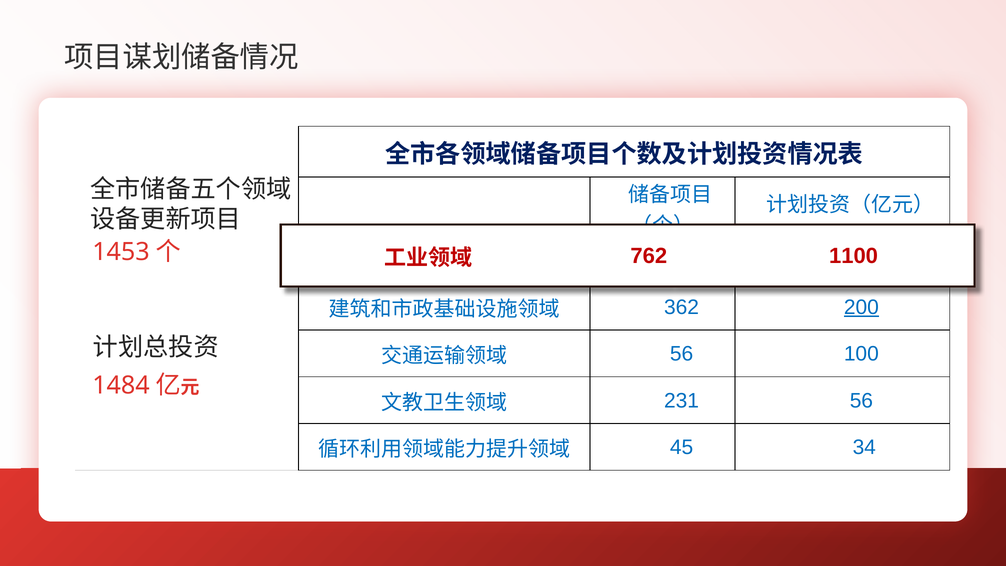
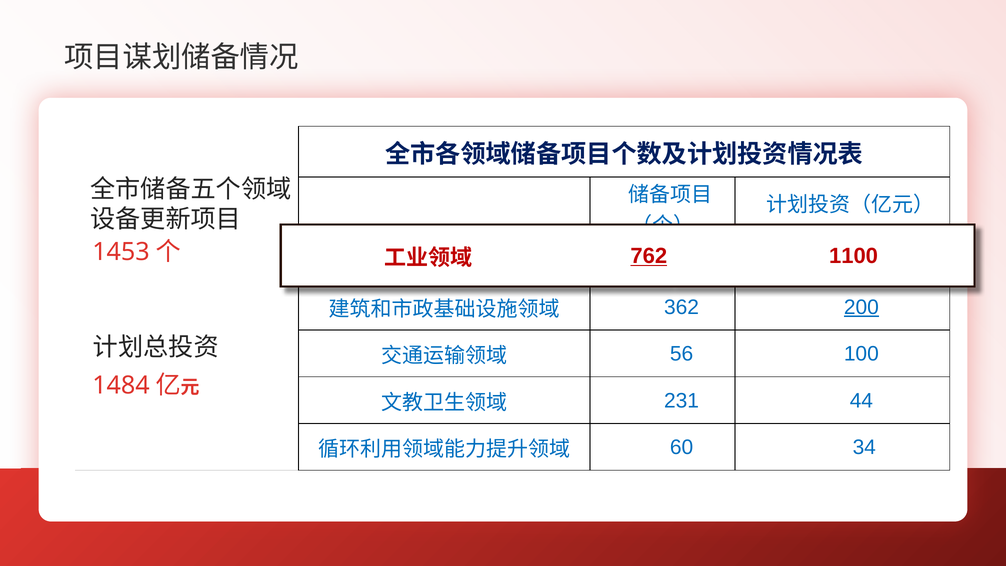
762 underline: none -> present (649, 256)
231 56: 56 -> 44 (861, 401)
45: 45 -> 60 (682, 447)
